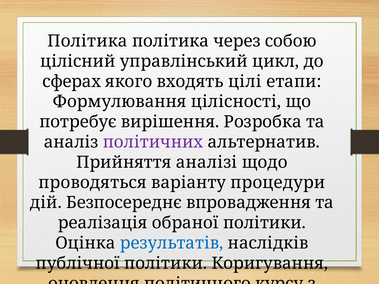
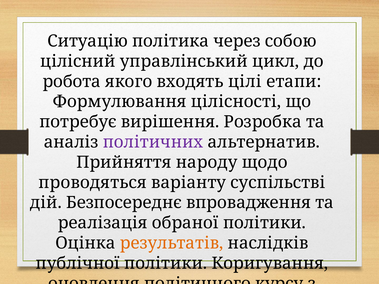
Політика: Політика -> Ситуацію (88, 41)
сферах: сферах -> робота (72, 82)
аналізі: аналізі -> народу (207, 162)
процедури: процедури -> суспільстві (278, 183)
результатів colour: blue -> orange (172, 243)
